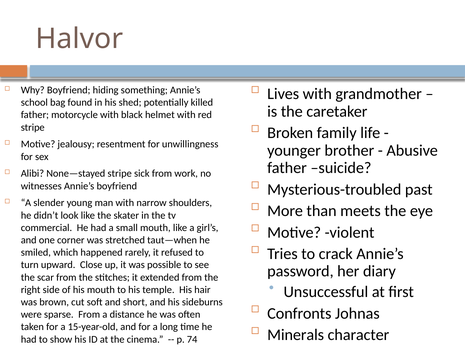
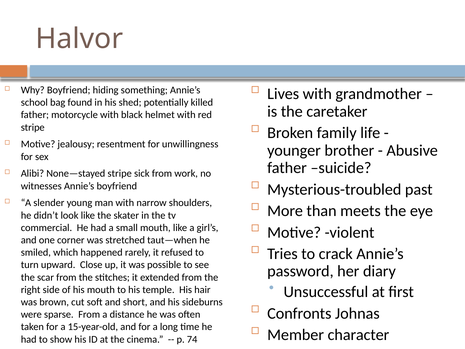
Minerals: Minerals -> Member (296, 335)
